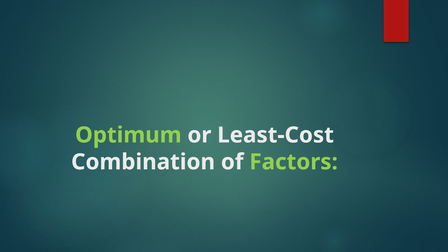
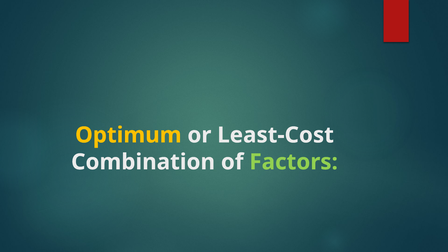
Optimum colour: light green -> yellow (128, 135)
